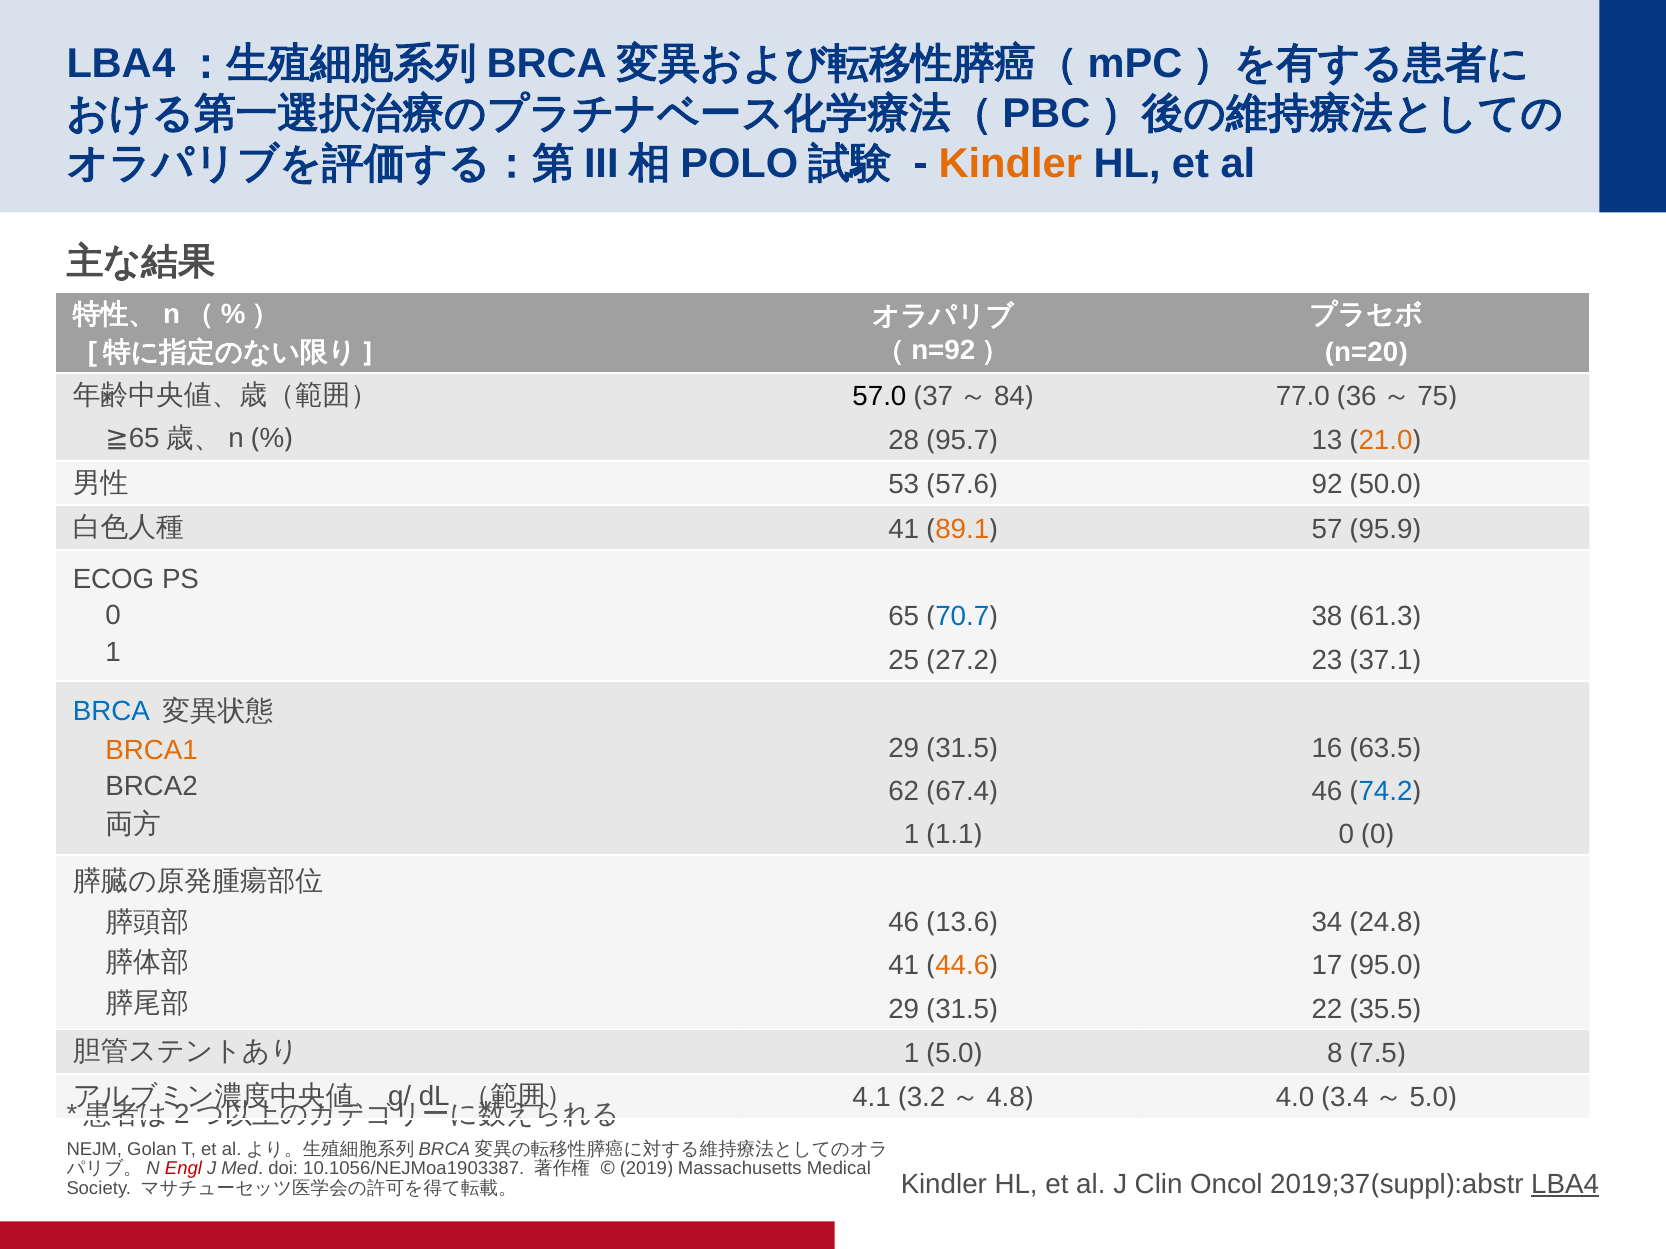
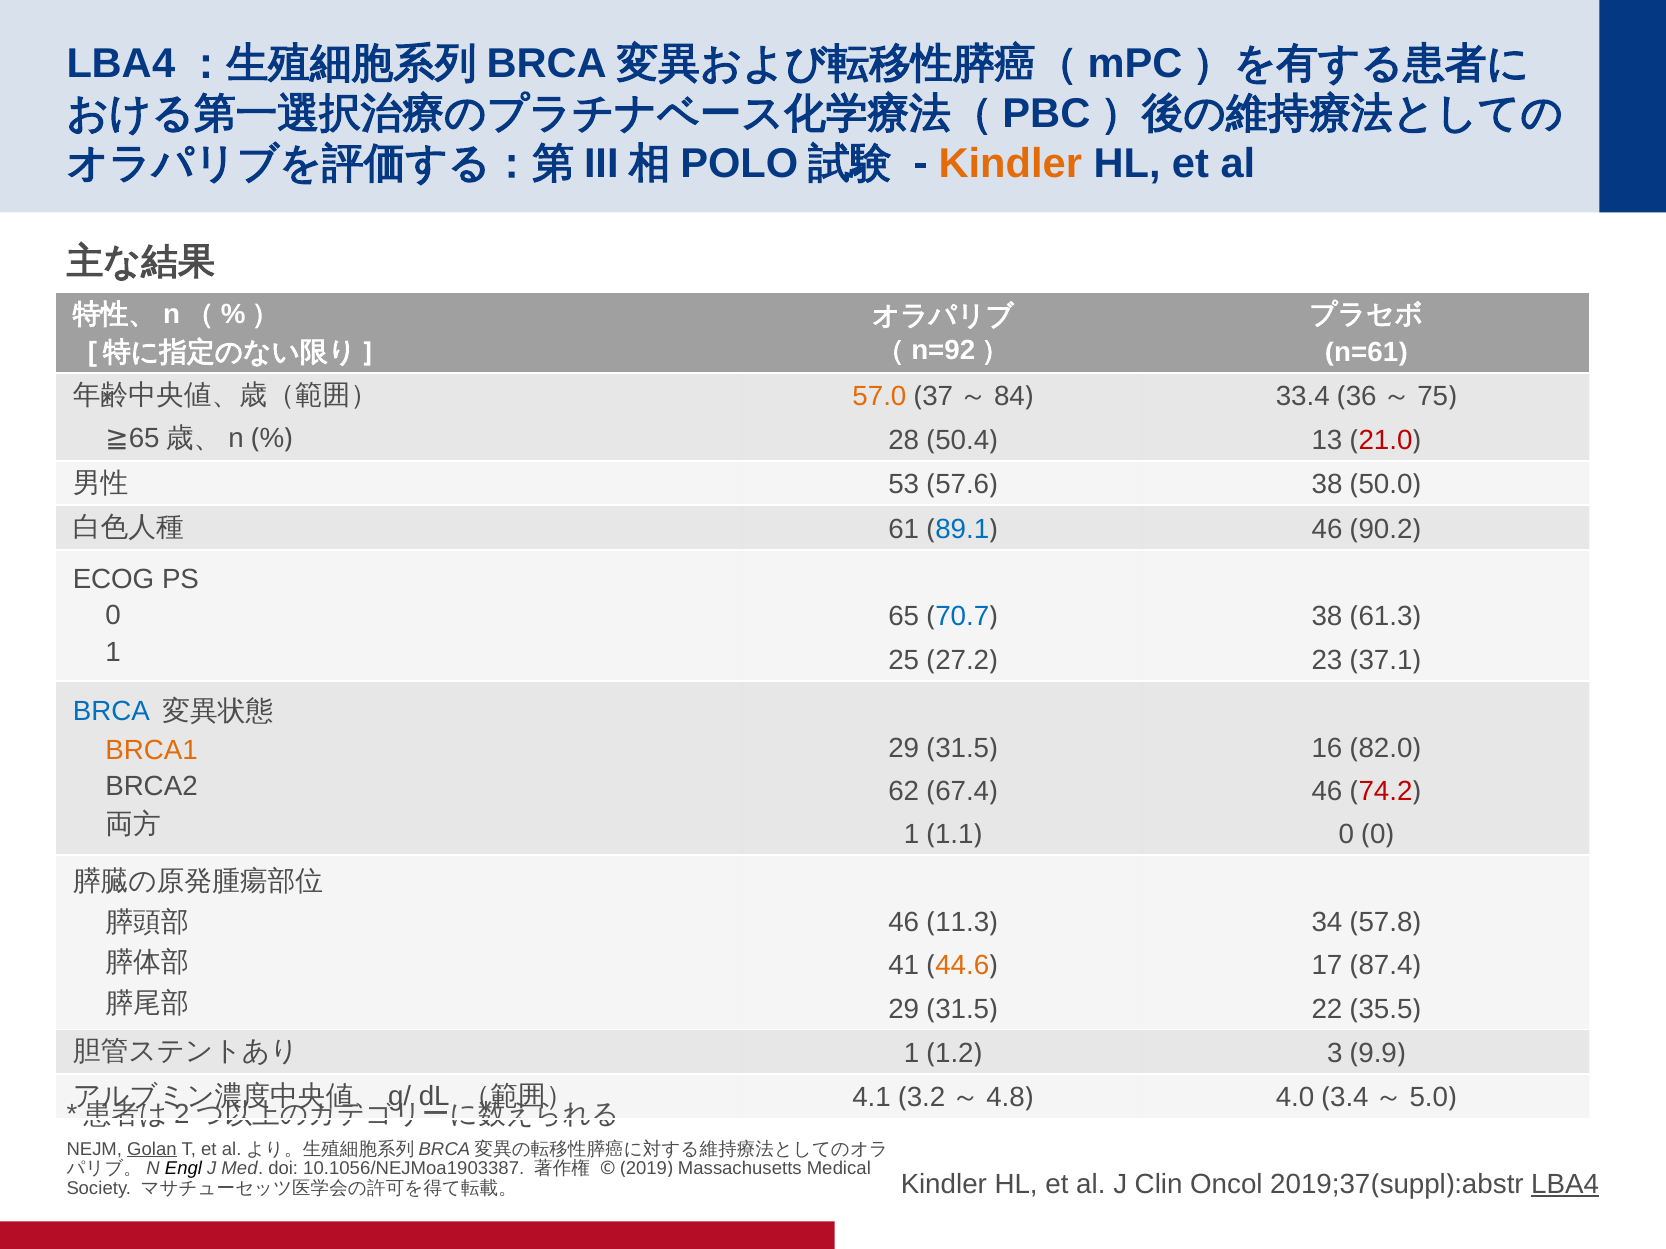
n=20: n=20 -> n=61 (1366, 352)
57.0 colour: black -> orange (879, 397)
77.0: 77.0 -> 33.4 (1303, 397)
95.7: 95.7 -> 50.4 (962, 440)
21.0 colour: orange -> red (1386, 440)
92: 92 -> 38 (1327, 485)
41: 41 -> 61 (904, 529)
89.1 colour: orange -> blue (962, 529)
57: 57 -> 46 (1327, 529)
95.9: 95.9 -> 90.2 (1386, 529)
63.5: 63.5 -> 82.0 (1386, 748)
74.2 colour: blue -> red (1386, 792)
13.6: 13.6 -> 11.3 (962, 923)
24.8: 24.8 -> 57.8 (1386, 923)
95.0: 95.0 -> 87.4 (1386, 966)
5.0: 5.0 -> 1.2 (954, 1054)
8: 8 -> 3 (1335, 1054)
7.5: 7.5 -> 9.9 (1378, 1054)
Golan underline: none -> present (152, 1149)
Engl colour: red -> black (184, 1169)
